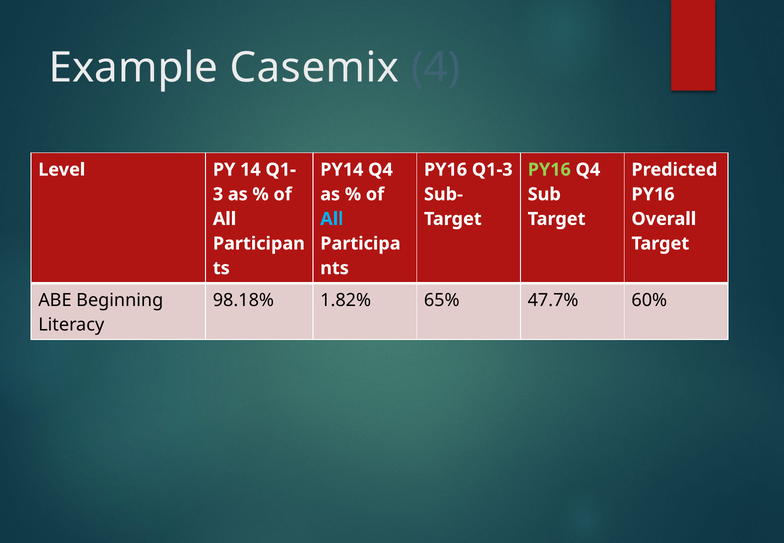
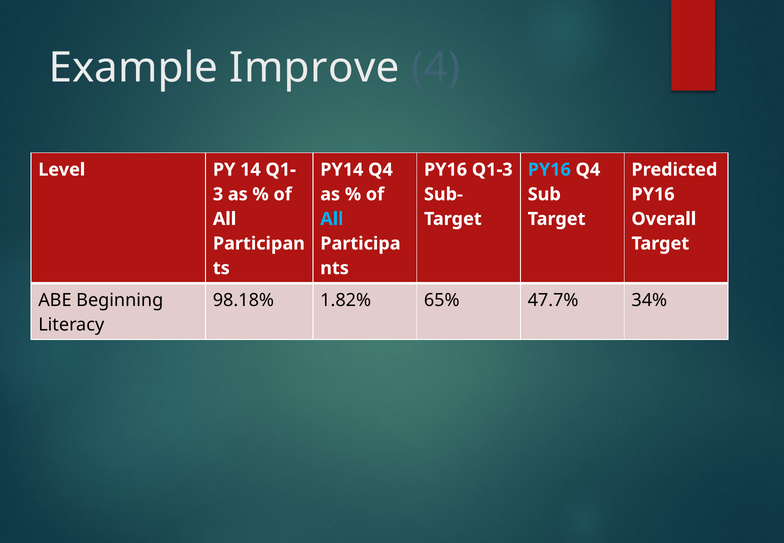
Casemix: Casemix -> Improve (315, 68)
PY16 colour: light green -> light blue (549, 170)
60%: 60% -> 34% (649, 300)
